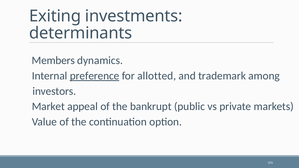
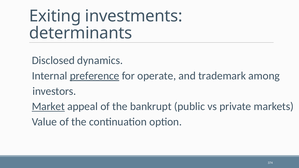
Members: Members -> Disclosed (53, 61)
allotted: allotted -> operate (157, 76)
Market underline: none -> present (48, 107)
